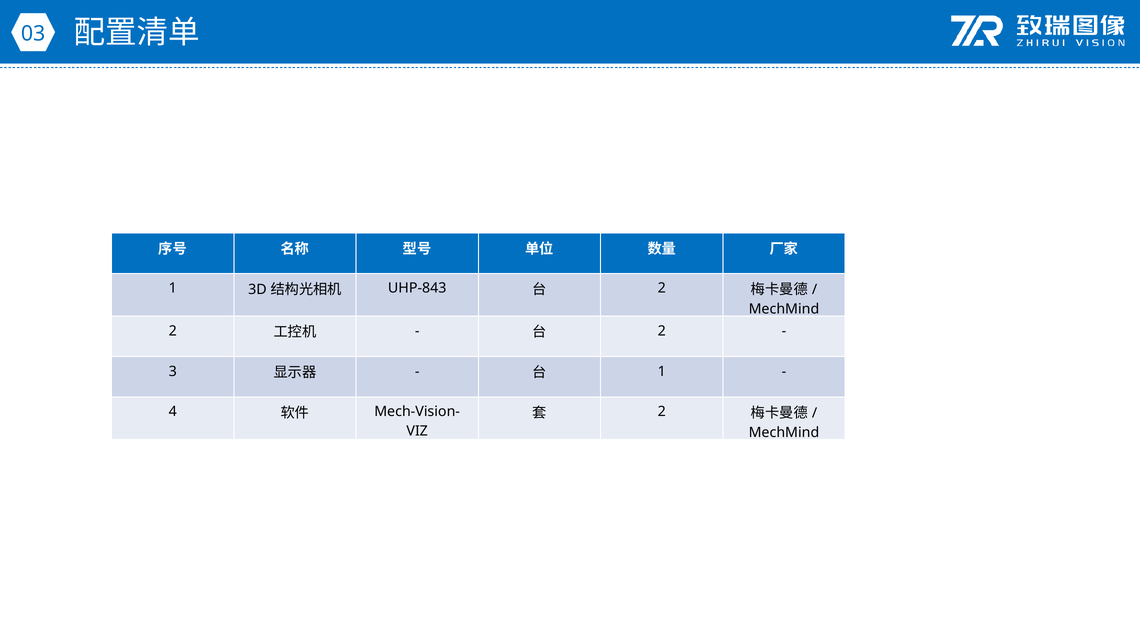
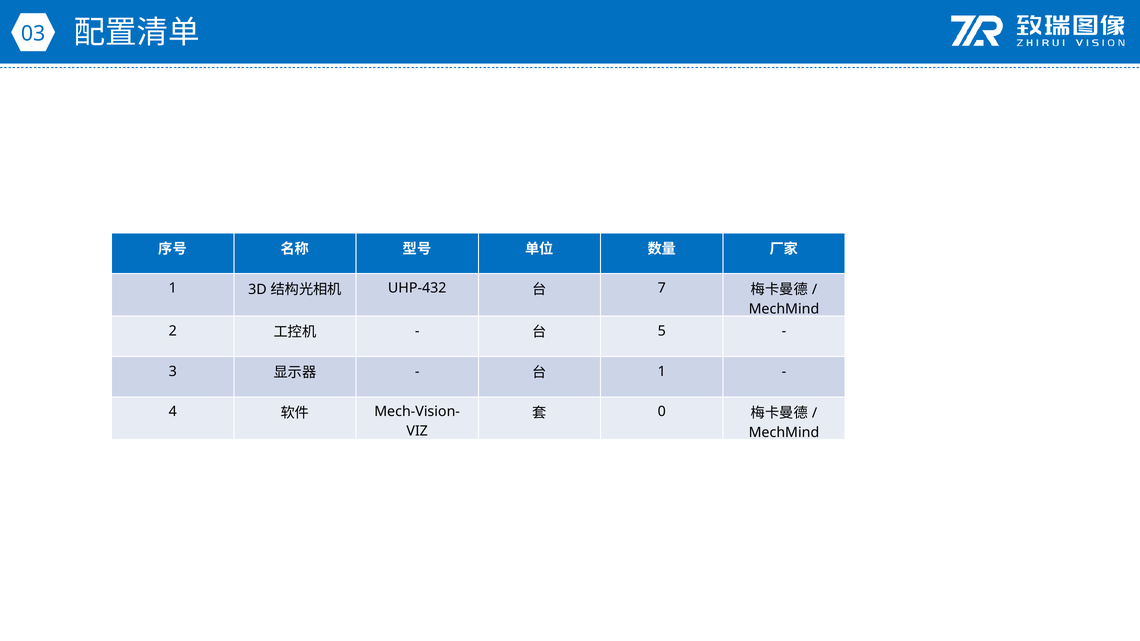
UHP-843: UHP-843 -> UHP-432 (417, 288)
2: 2 -> 7 (662, 288)
2: 2 -> 5 (662, 331)
2: 2 -> 0 (662, 412)
